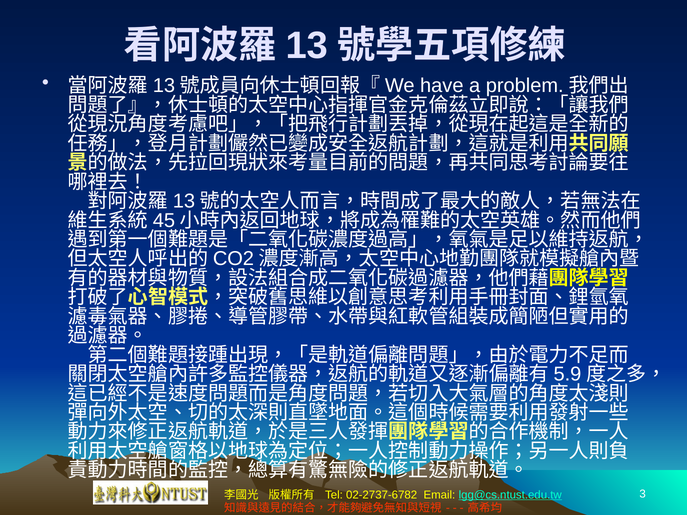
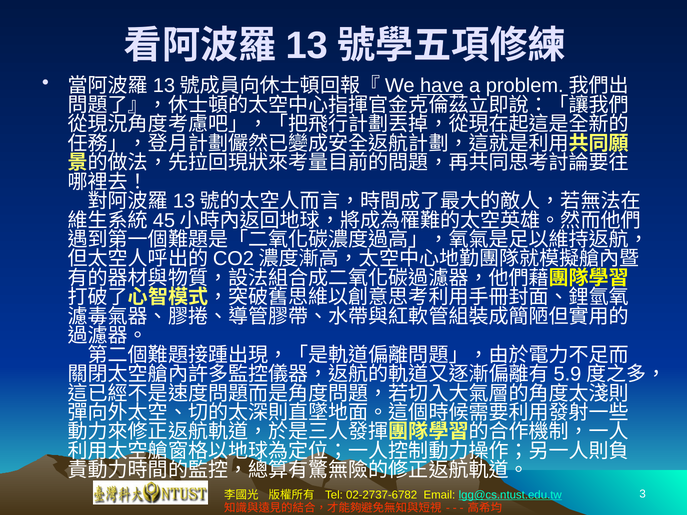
have underline: none -> present (442, 86)
